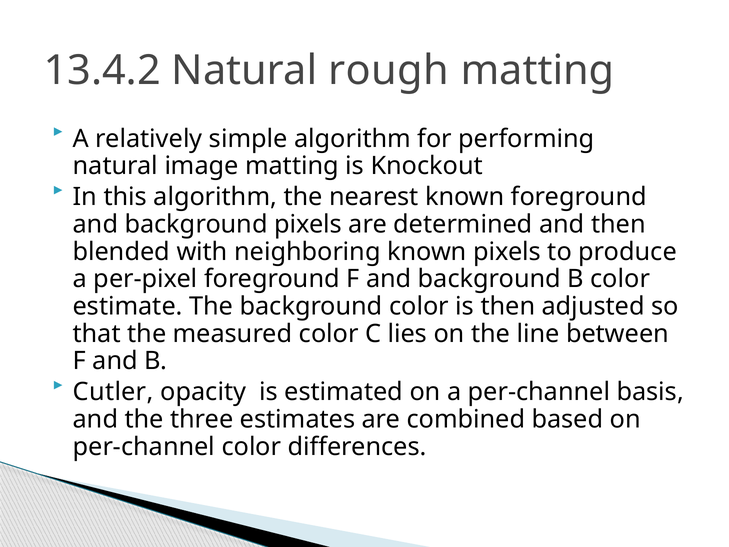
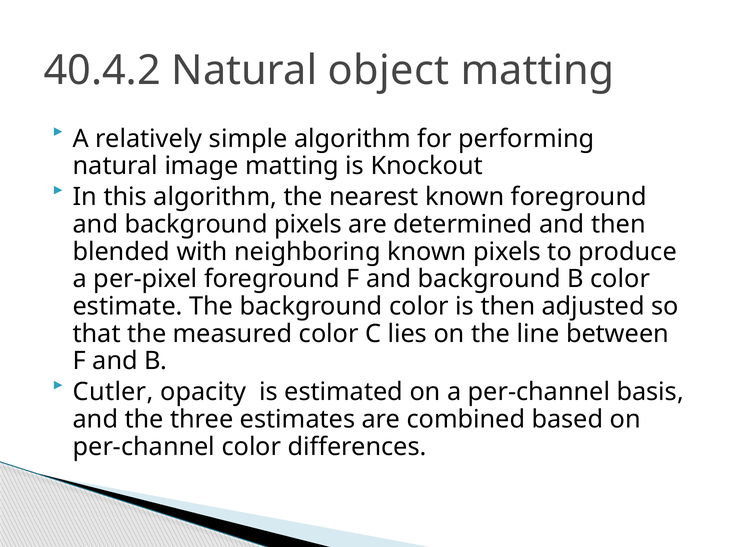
13.4.2: 13.4.2 -> 40.4.2 (102, 70)
rough: rough -> object (389, 70)
